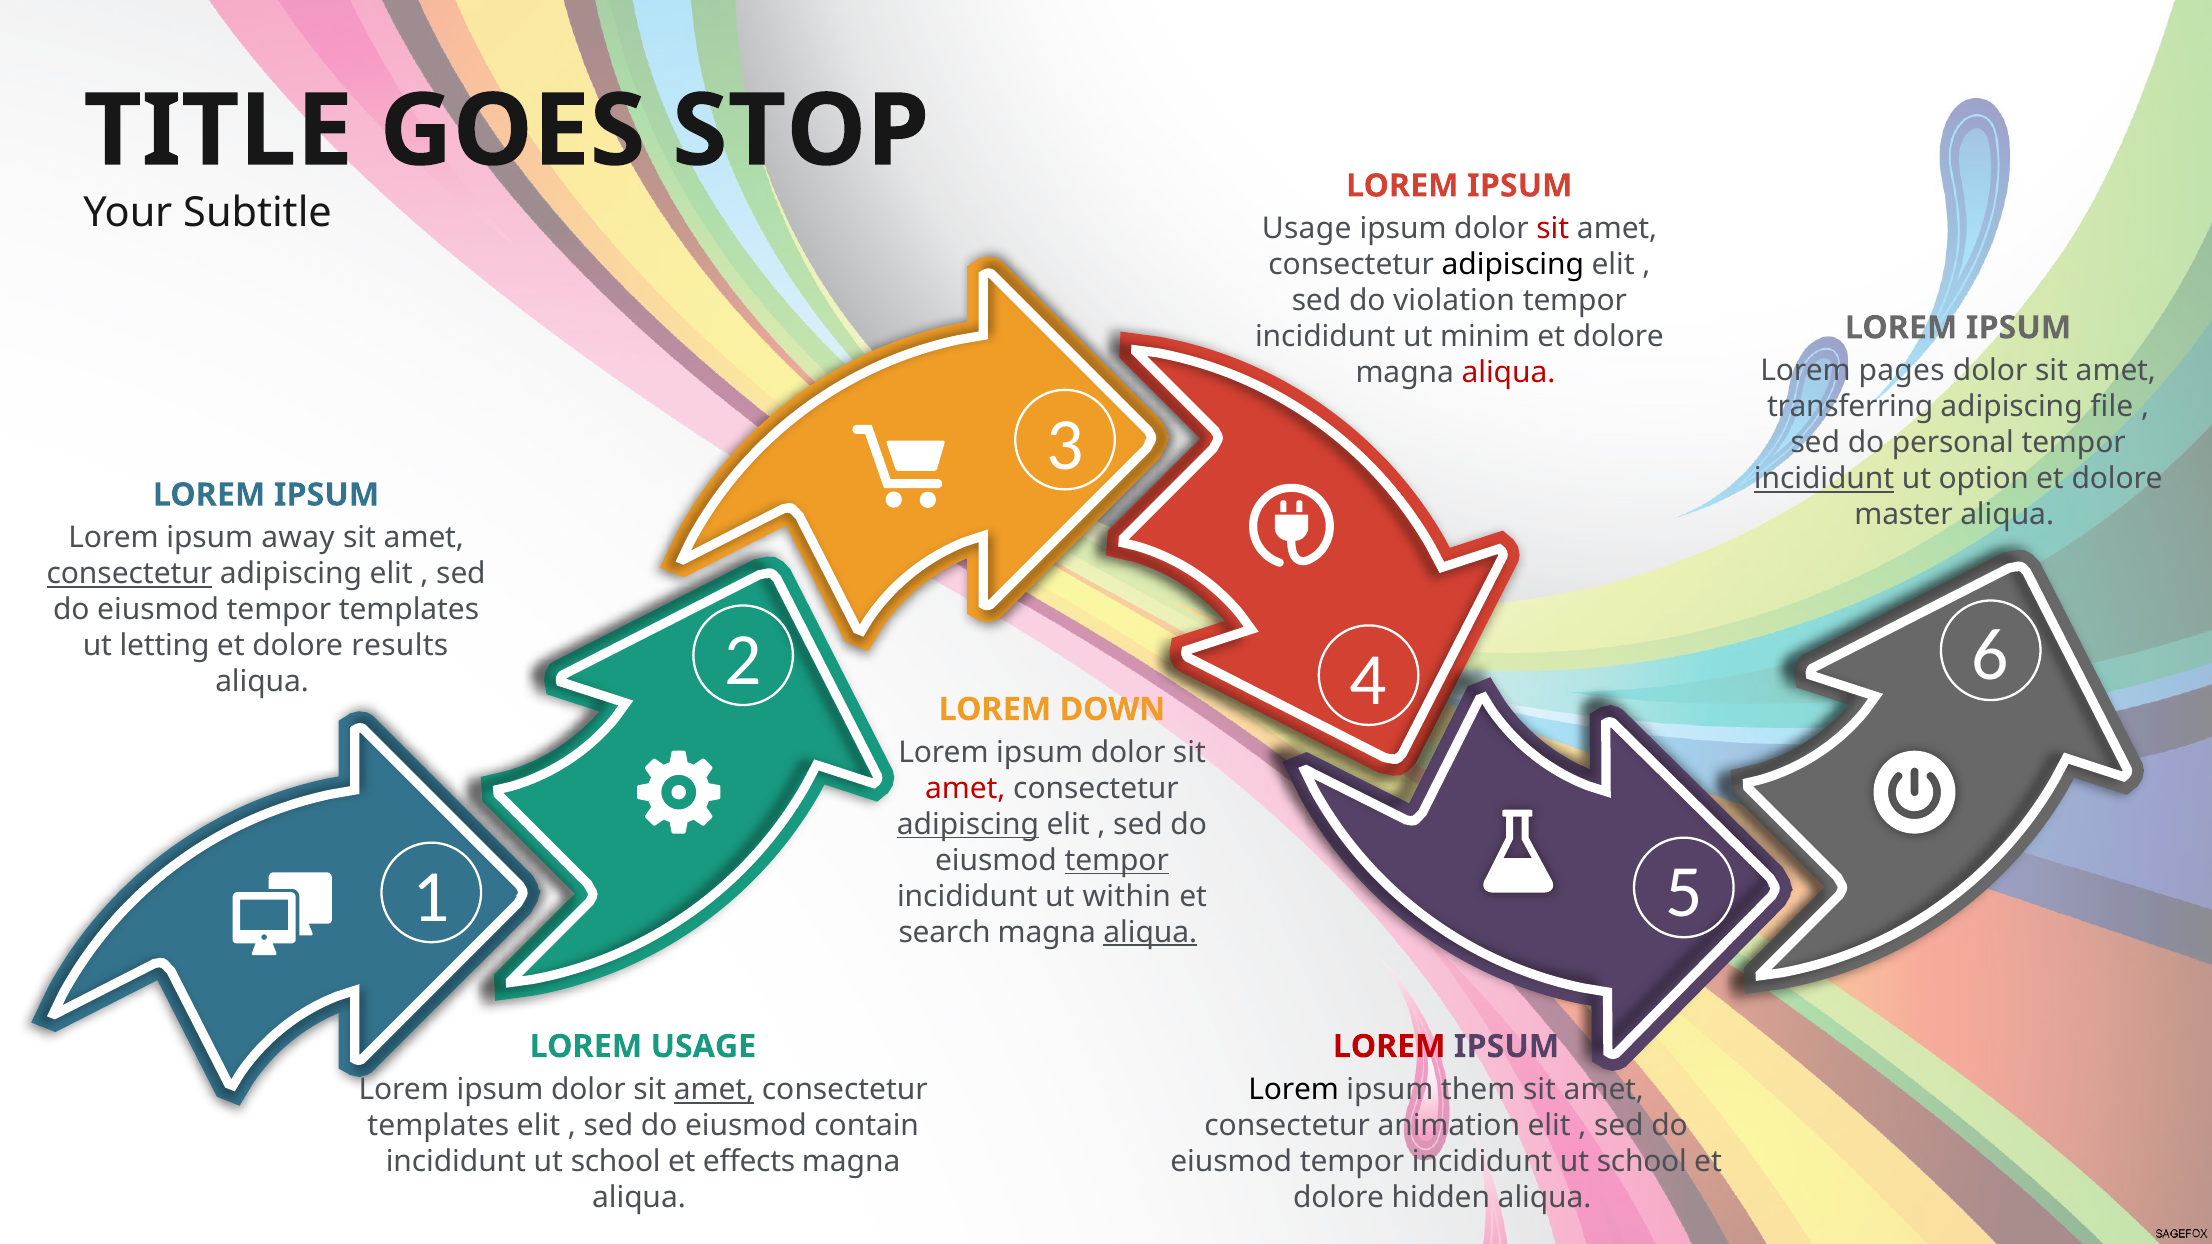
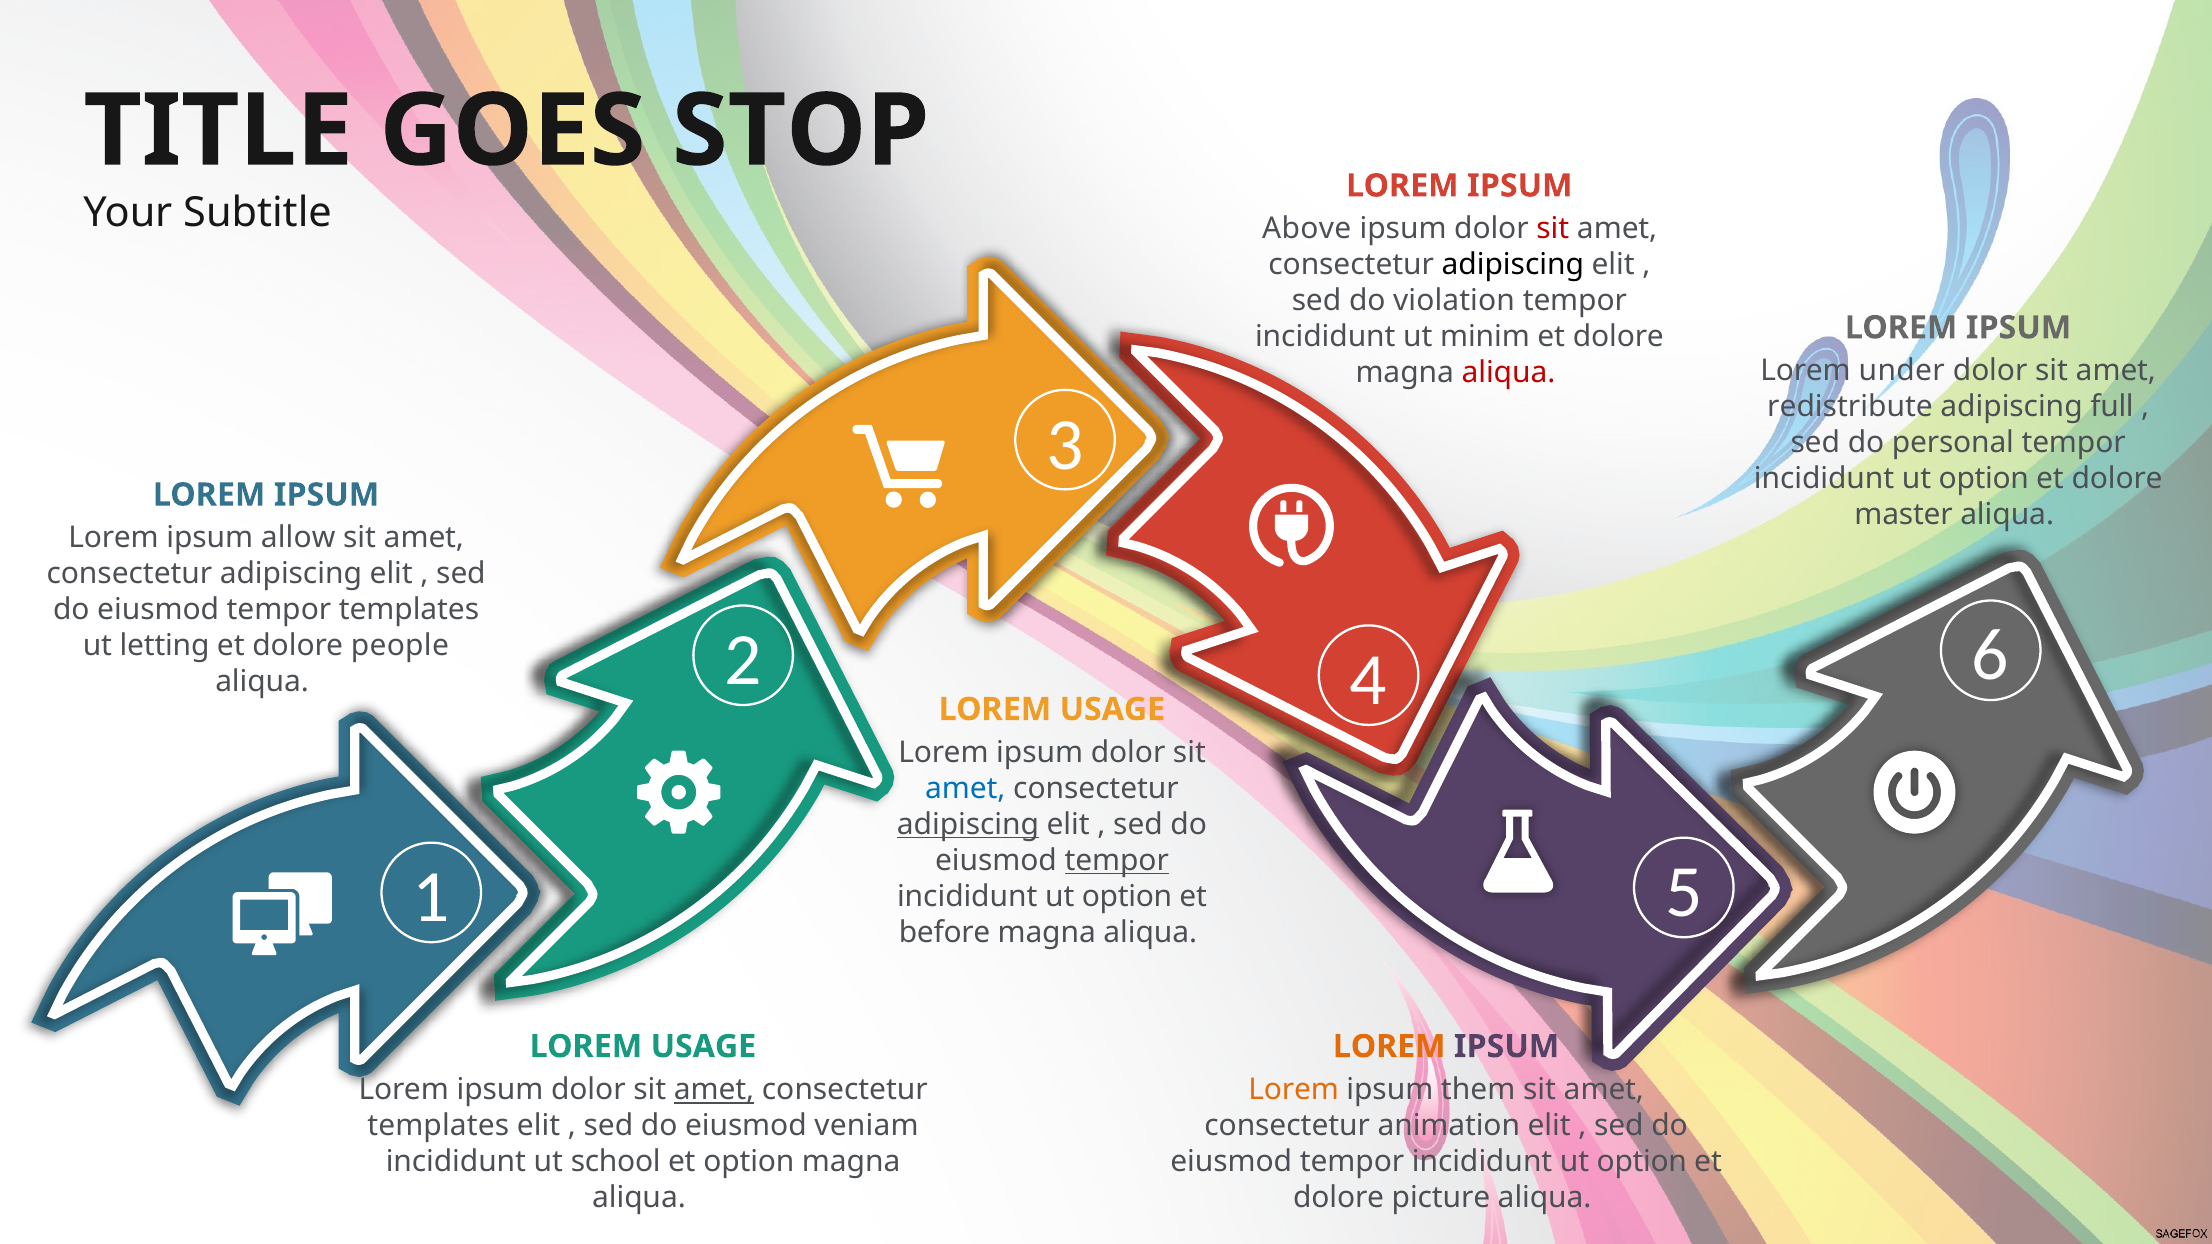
Usage: Usage -> Above (1307, 229)
pages: pages -> under (1902, 371)
transferring: transferring -> redistribute (1850, 407)
file: file -> full (2112, 407)
incididunt underline: present -> none (1824, 479)
away: away -> allow (298, 538)
consectetur underline: present -> none (129, 574)
results: results -> people (400, 646)
DOWN: DOWN -> USAGE (1112, 710)
amet colour: red -> blue (965, 789)
within: within -> option (1127, 897)
search: search -> before (945, 933)
aliqua underline: present -> none (1150, 933)
LOREM colour: red -> orange (1389, 1047)
Lorem colour: black -> orange (1294, 1090)
contain: contain -> veniam (867, 1126)
et effects: effects -> option (749, 1162)
school: school -> option (1642, 1162)
hidden: hidden -> picture (1441, 1198)
